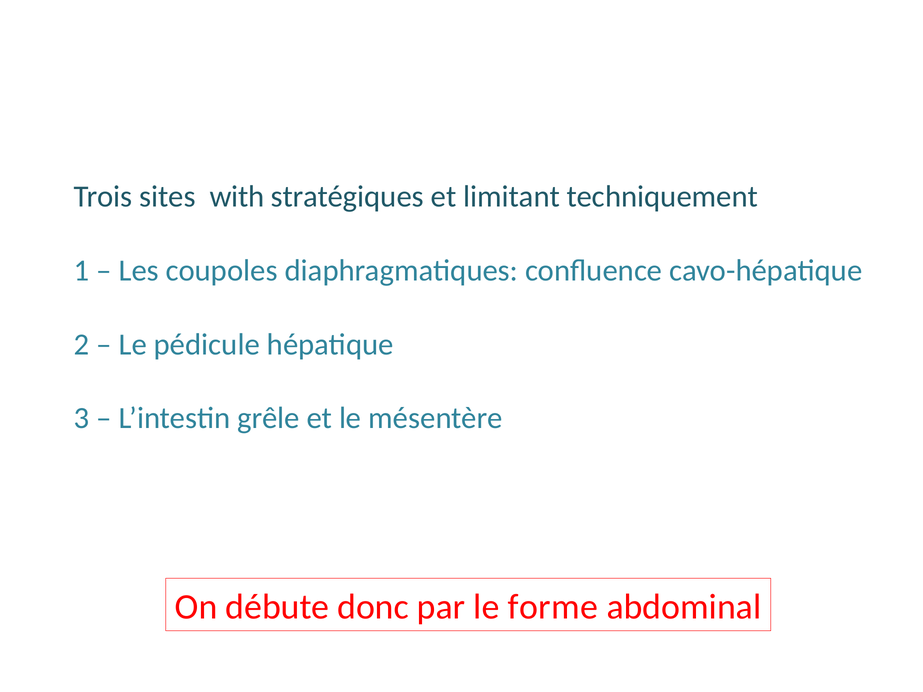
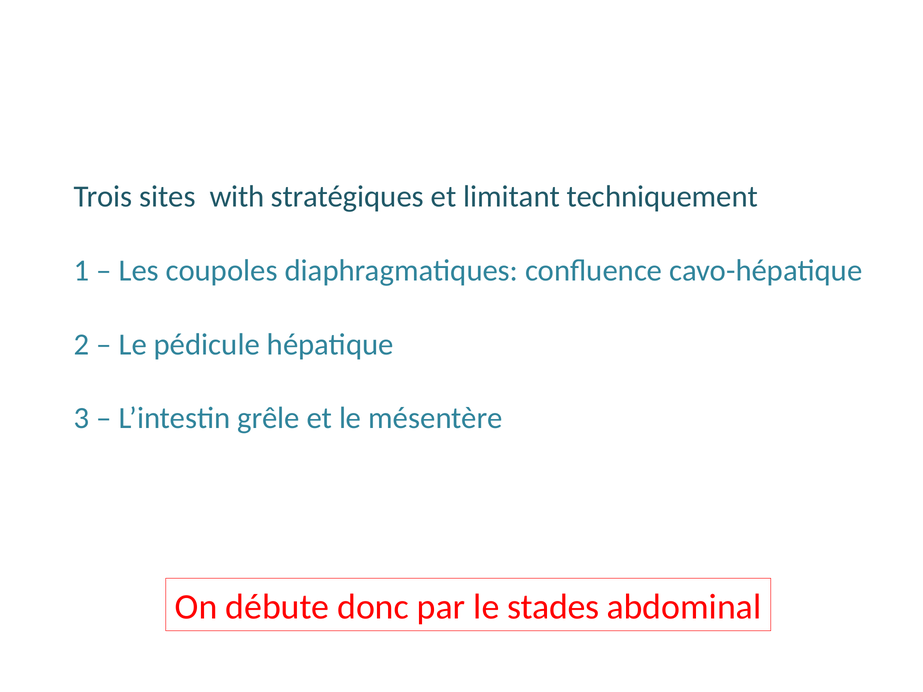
forme: forme -> stades (553, 607)
